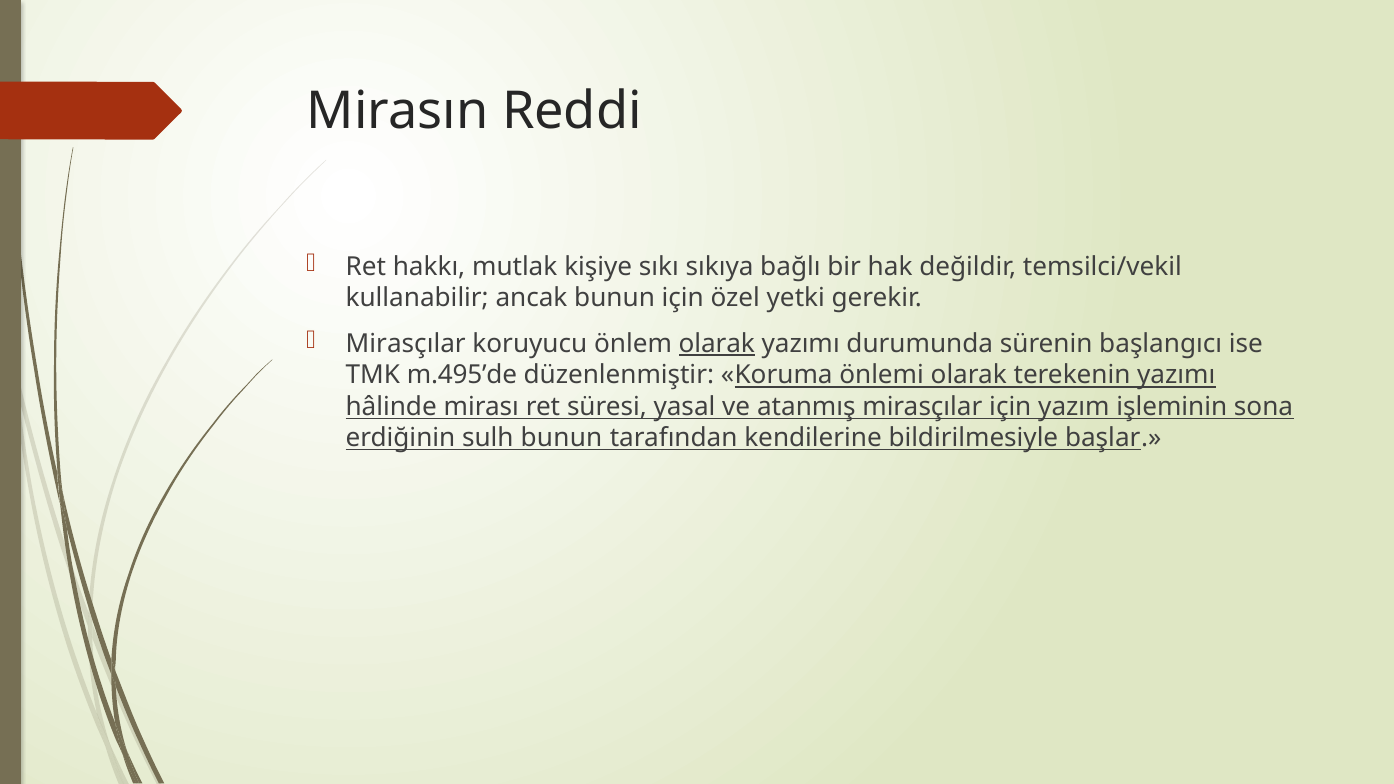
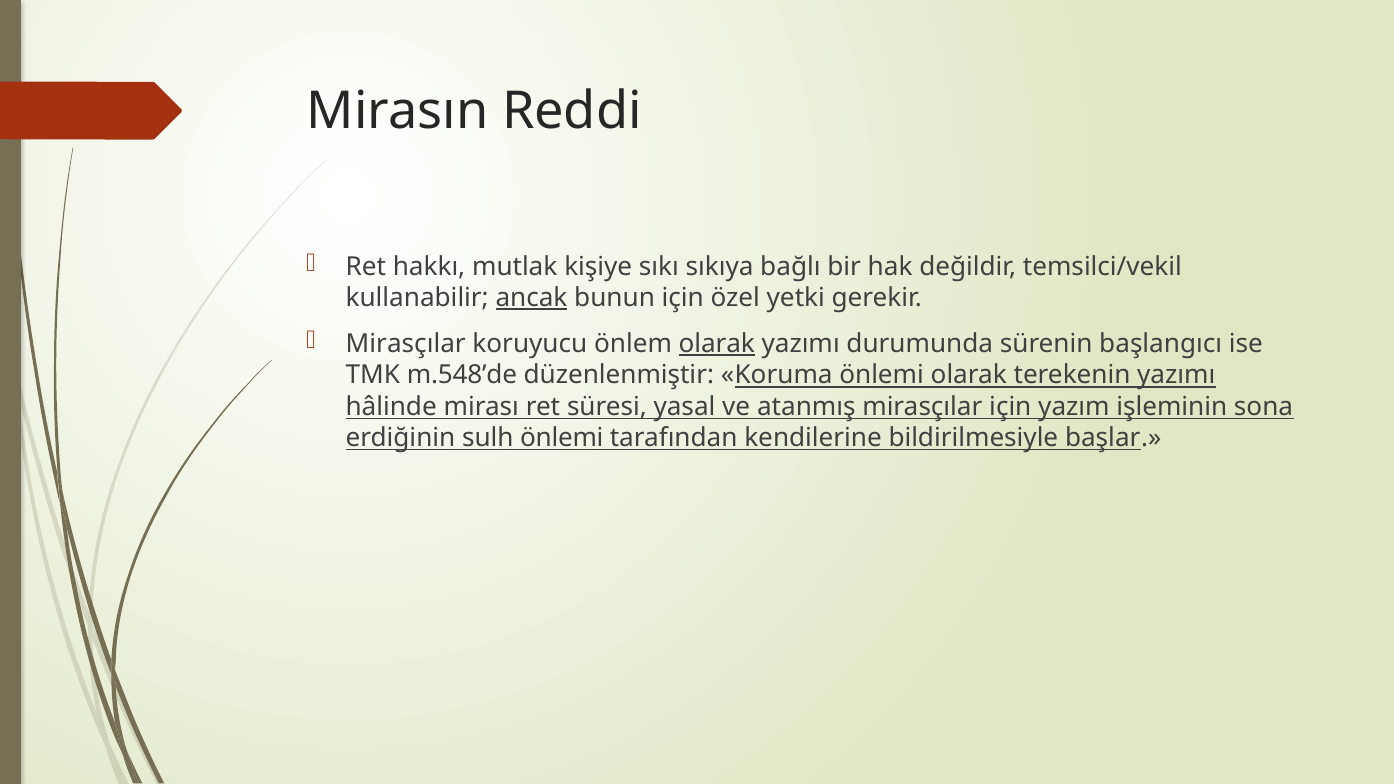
ancak underline: none -> present (531, 298)
m.495’de: m.495’de -> m.548’de (462, 375)
sulh bunun: bunun -> önlemi (562, 438)
